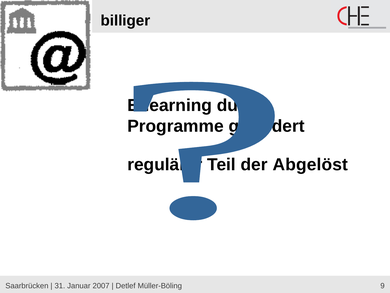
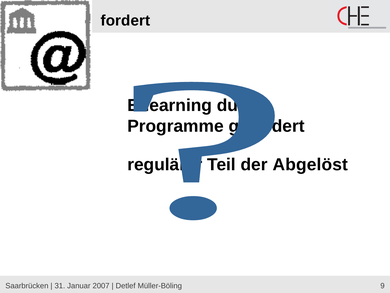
billiger: billiger -> fordert (125, 21)
